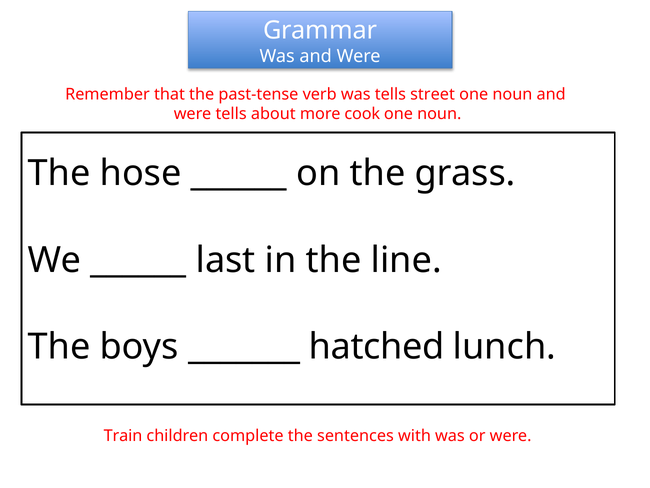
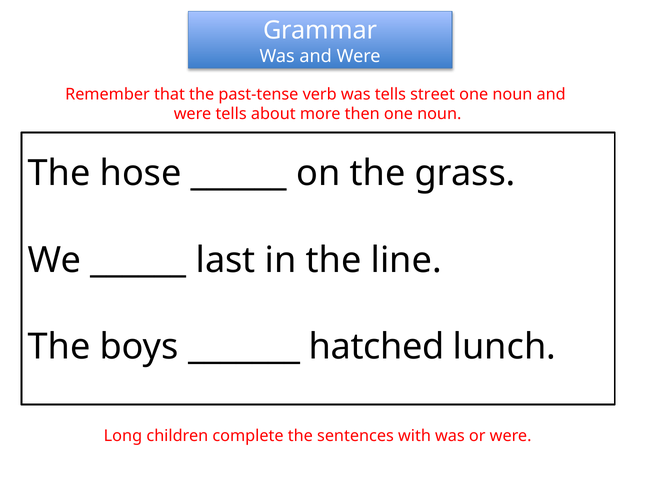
cook: cook -> then (362, 114)
Train: Train -> Long (123, 435)
